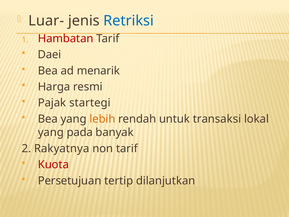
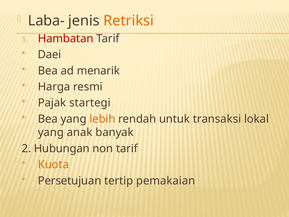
Luar-: Luar- -> Laba- (46, 21)
Retriksi colour: blue -> orange (129, 21)
pada: pada -> anak (80, 132)
Rakyatnya: Rakyatnya -> Hubungan (62, 148)
Kuota colour: red -> orange (53, 164)
dilanjutkan: dilanjutkan -> pemakaian (166, 181)
